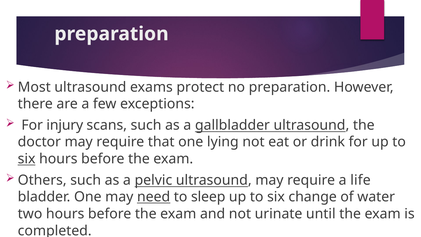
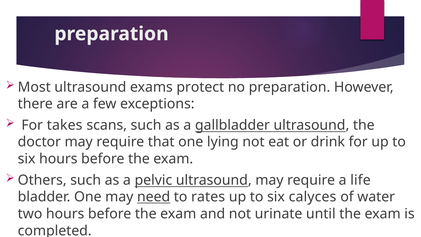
injury: injury -> takes (65, 125)
six underline: present -> none (27, 159)
sleep: sleep -> rates (208, 197)
change: change -> calyces (313, 197)
